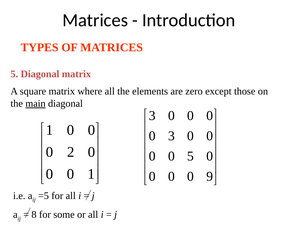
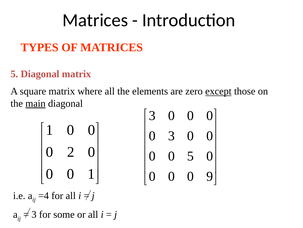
except underline: none -> present (218, 91)
=5: =5 -> =4 (44, 195)
8: 8 -> 3 (34, 214)
